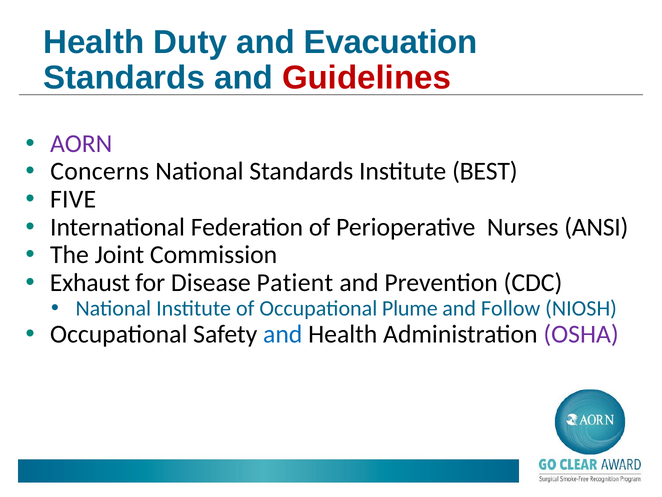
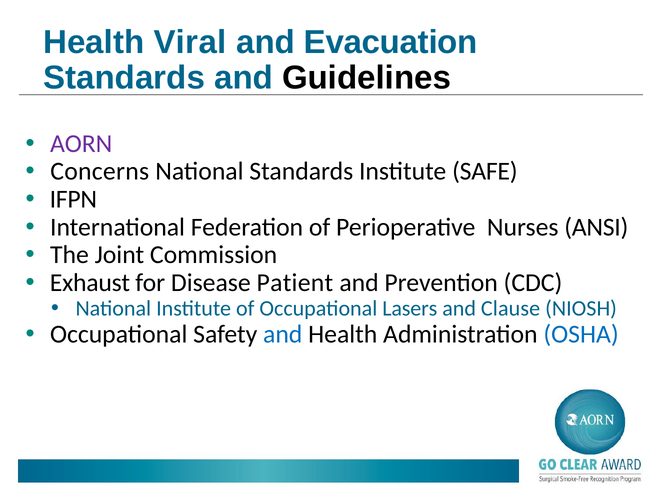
Duty: Duty -> Viral (190, 42)
Guidelines colour: red -> black (367, 78)
BEST: BEST -> SAFE (485, 171)
FIVE: FIVE -> IFPN (73, 199)
Plume: Plume -> Lasers (410, 308)
Follow: Follow -> Clause (511, 308)
OSHA colour: purple -> blue (581, 334)
